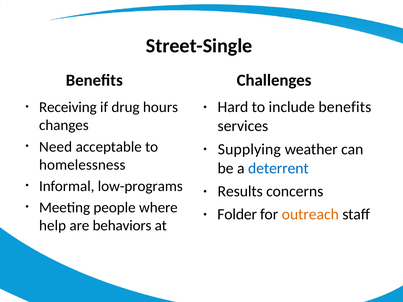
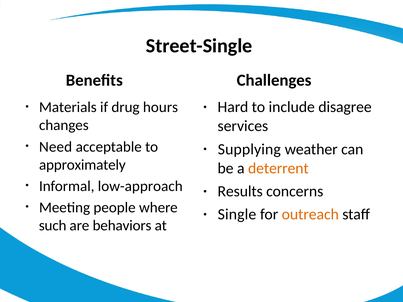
Receiving: Receiving -> Materials (68, 107)
include benefits: benefits -> disagree (345, 107)
homelessness: homelessness -> approximately (82, 165)
deterrent colour: blue -> orange (278, 168)
low-programs: low-programs -> low-approach (140, 186)
Folder: Folder -> Single (237, 215)
help: help -> such (53, 226)
